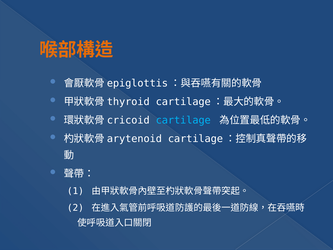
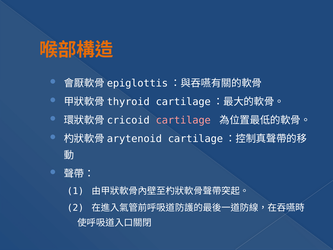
cartilage colour: light blue -> pink (183, 120)
